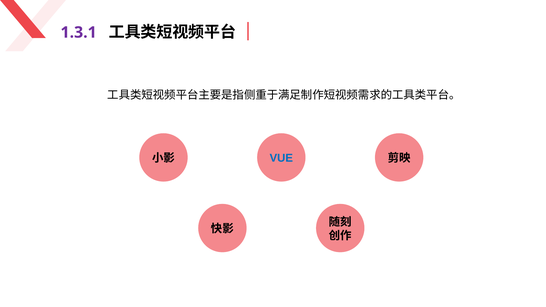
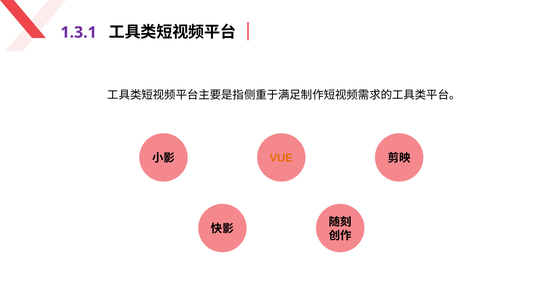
VUE colour: blue -> orange (281, 158)
